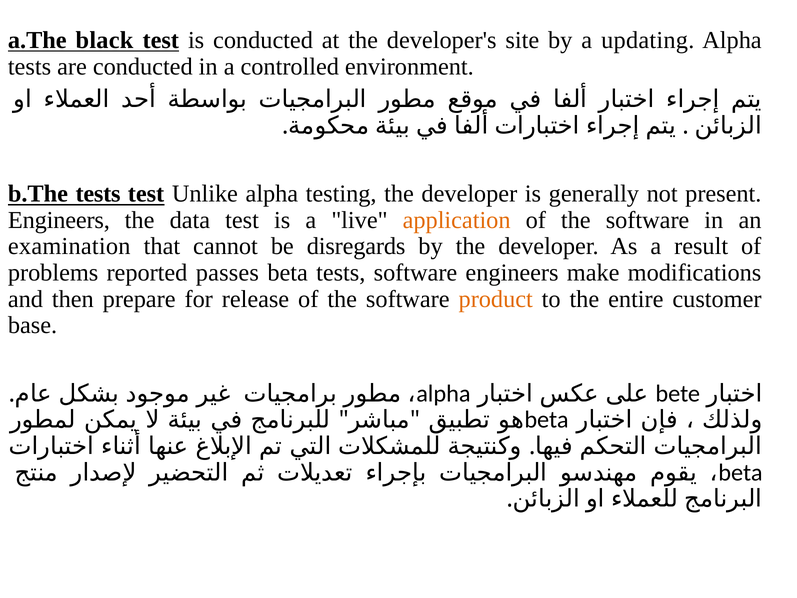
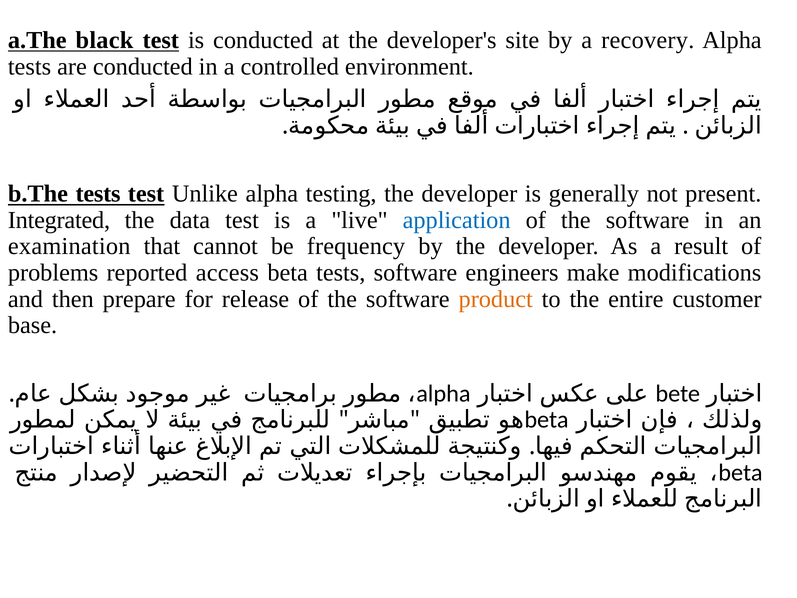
updating: updating -> recovery (648, 40)
Engineers: Engineers -> Integrated (59, 220)
application colour: orange -> blue (457, 220)
disregards: disregards -> frequency (356, 246)
passes: passes -> access (227, 273)
